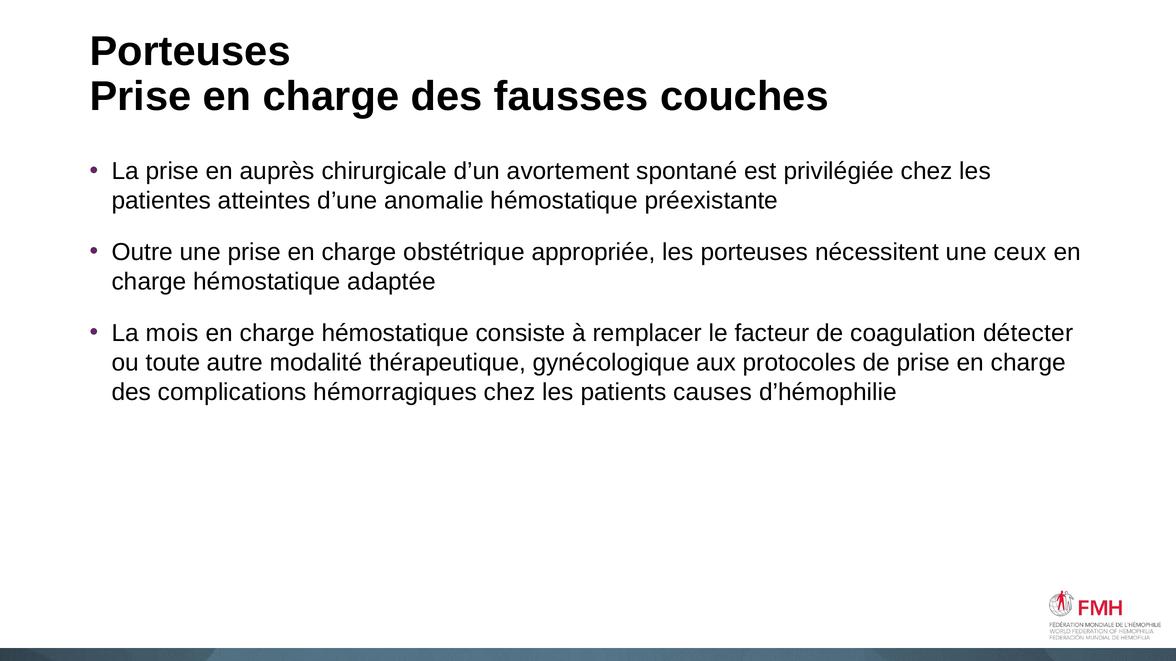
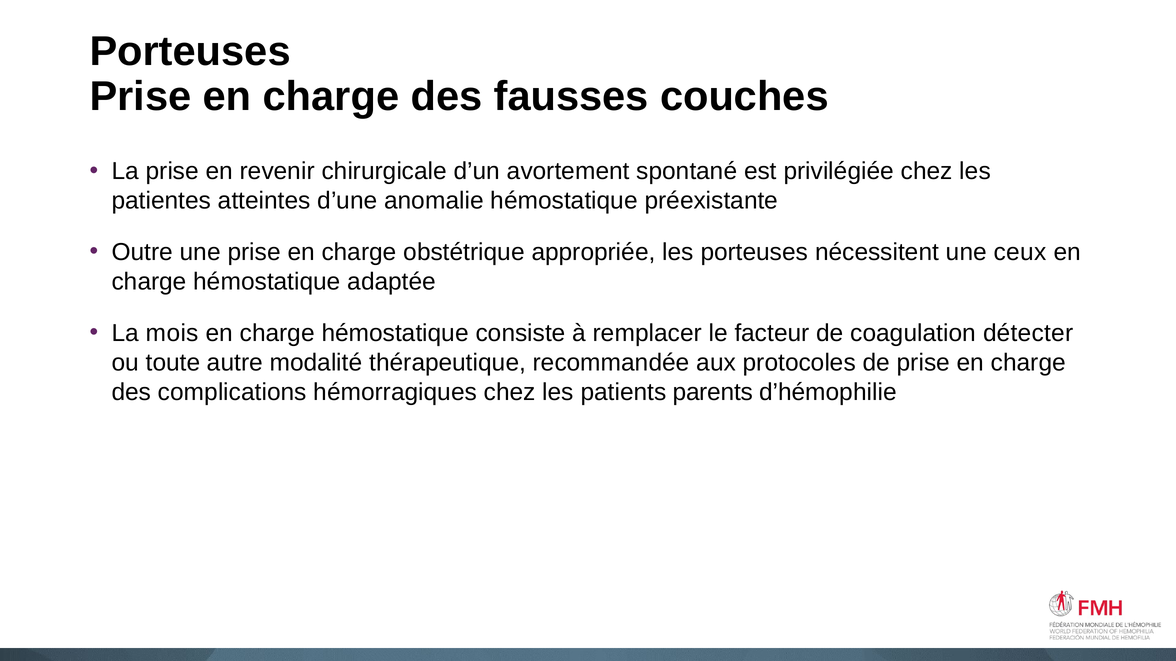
auprès: auprès -> revenir (277, 172)
gynécologique: gynécologique -> recommandée (611, 363)
causes: causes -> parents (713, 392)
